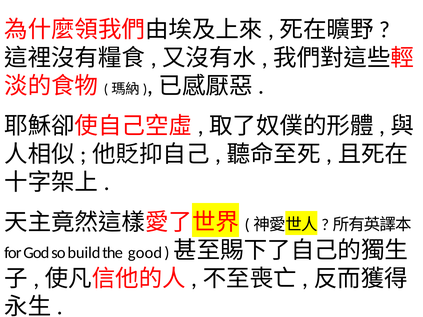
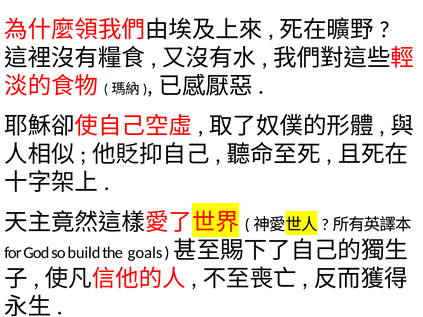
good: good -> goals (145, 253)
